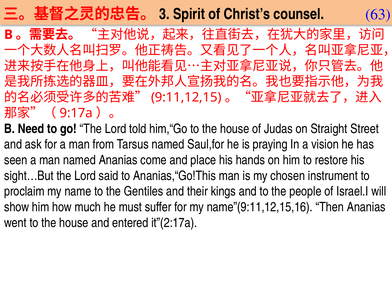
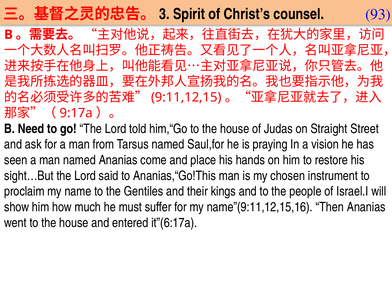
63: 63 -> 93 (378, 14)
it”(2:17a: it”(2:17a -> it”(6:17a (174, 223)
